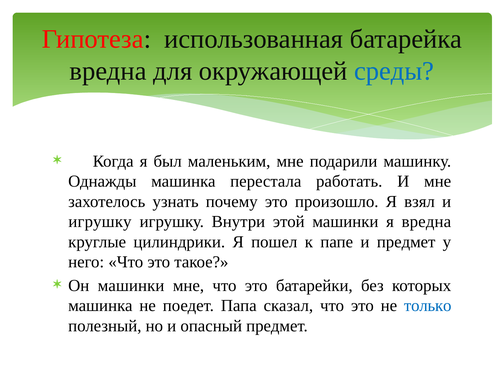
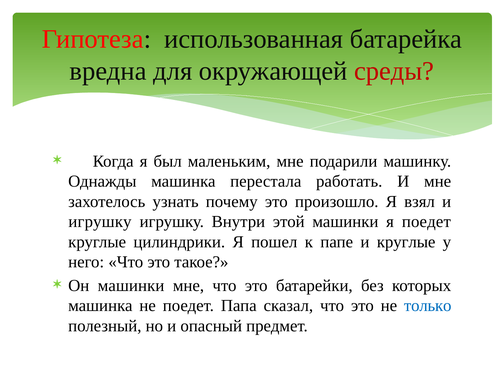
среды colour: blue -> red (394, 71)
я вредна: вредна -> поедет (426, 222)
и предмет: предмет -> круглые (406, 242)
